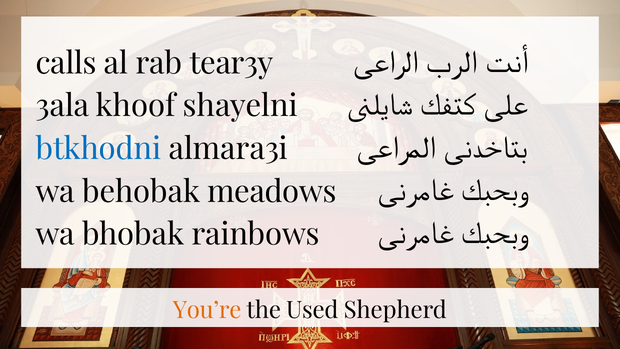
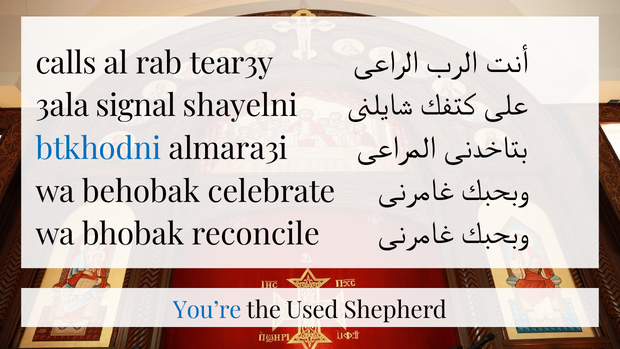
khoof: khoof -> signal (136, 106)
meadows: meadows -> celebrate (272, 192)
rainbows: rainbows -> reconcile (256, 234)
You’re colour: orange -> blue (207, 310)
